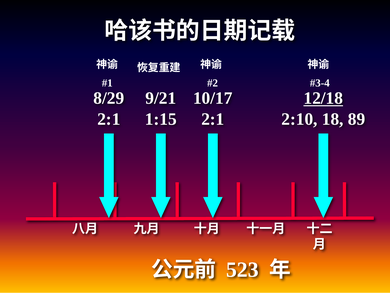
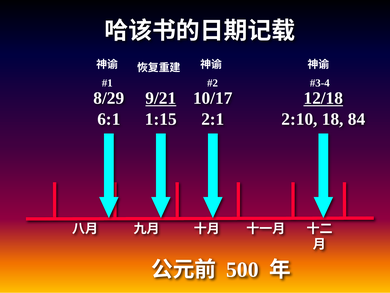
9/21 underline: none -> present (161, 98)
2:1: 2:1 -> 6:1 (109, 119)
89: 89 -> 84 (357, 119)
523: 523 -> 500 (242, 269)
